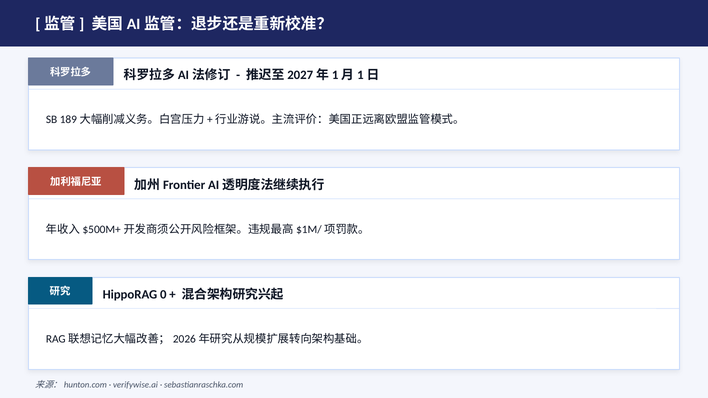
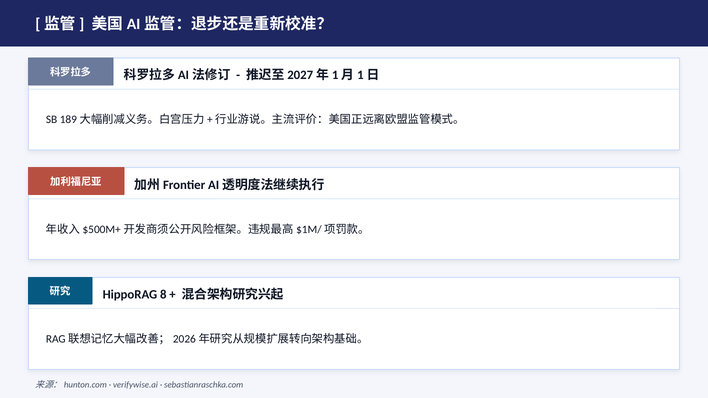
0: 0 -> 8 (163, 295)
